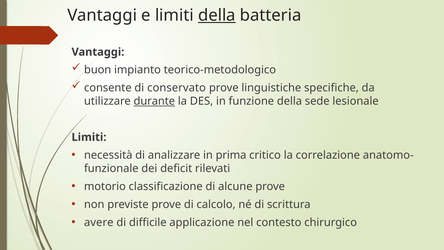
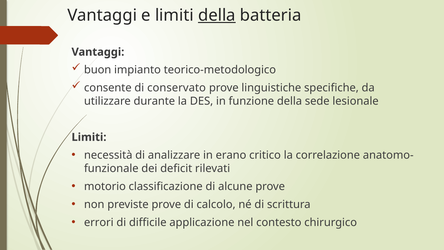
durante underline: present -> none (154, 101)
prima: prima -> erano (231, 155)
avere: avere -> errori (99, 222)
